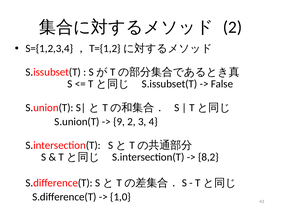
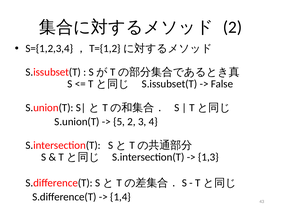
9: 9 -> 5 (119, 121)
8,2: 8,2 -> 1,3 (208, 157)
1,0: 1,0 -> 1,4 (121, 197)
